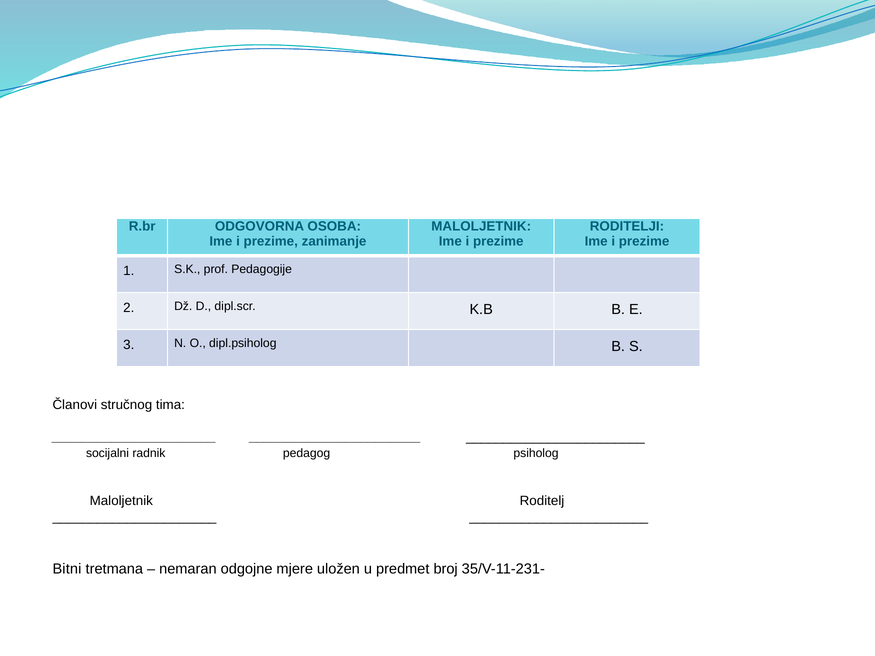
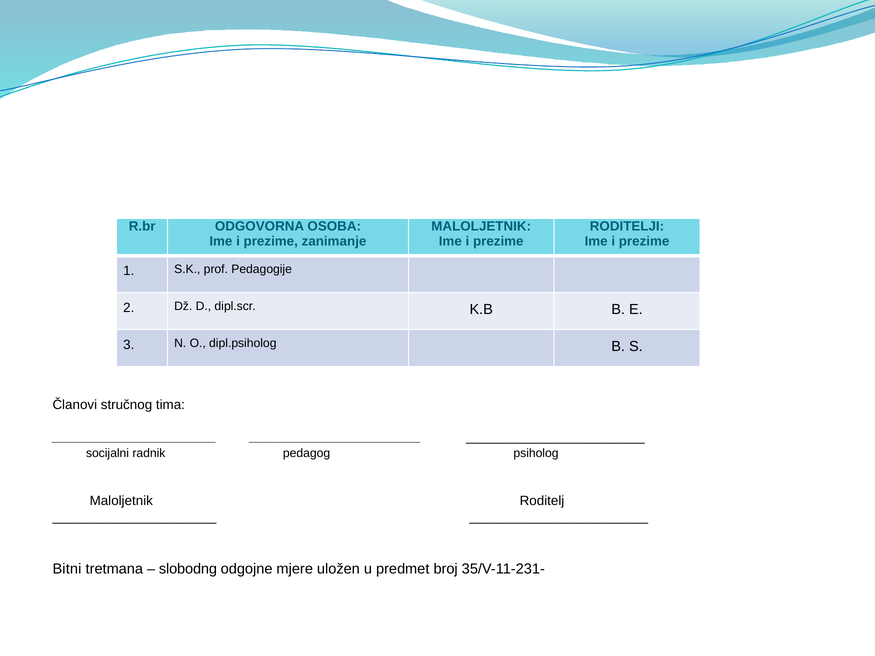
nemaran: nemaran -> slobodng (188, 569)
